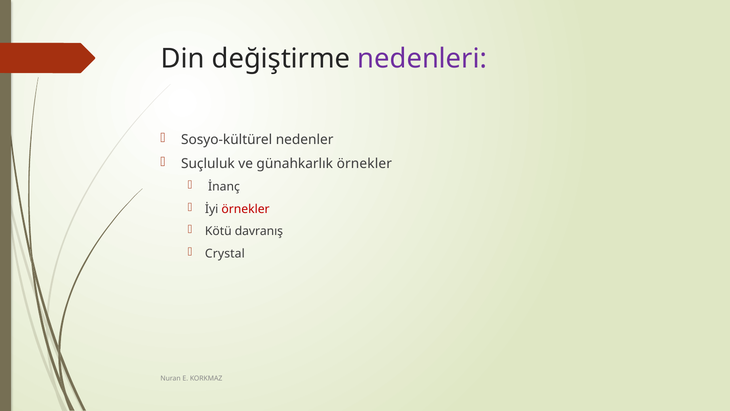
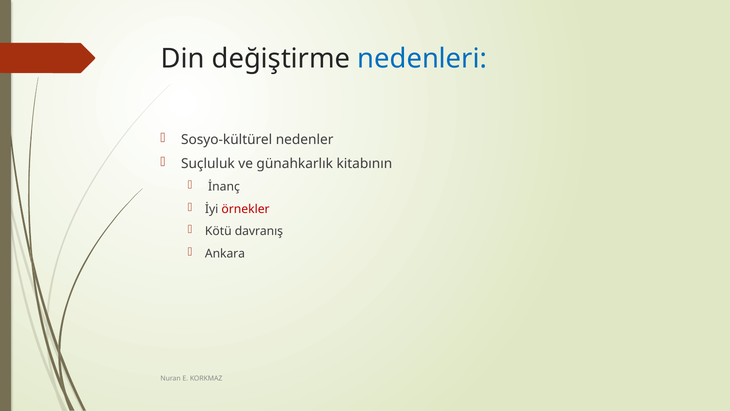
nedenleri colour: purple -> blue (422, 58)
günahkarlık örnekler: örnekler -> kitabının (364, 164)
Crystal: Crystal -> Ankara (225, 253)
